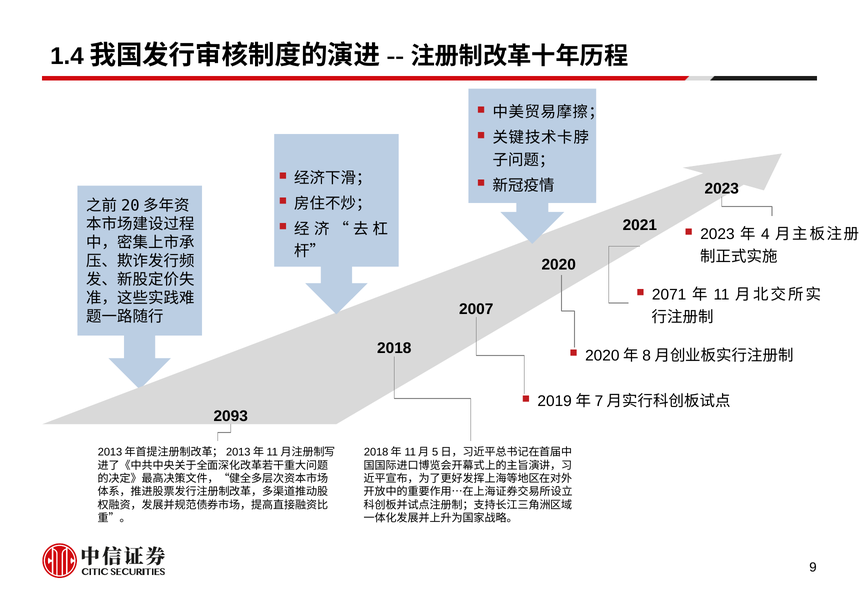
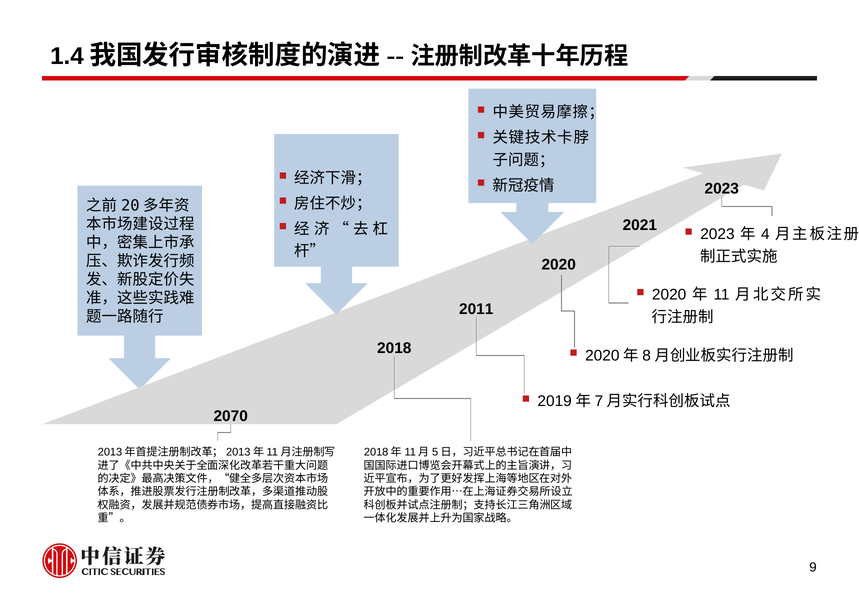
2071: 2071 -> 2020 (669, 295)
2007: 2007 -> 2011 (476, 309)
2093: 2093 -> 2070 (231, 417)
